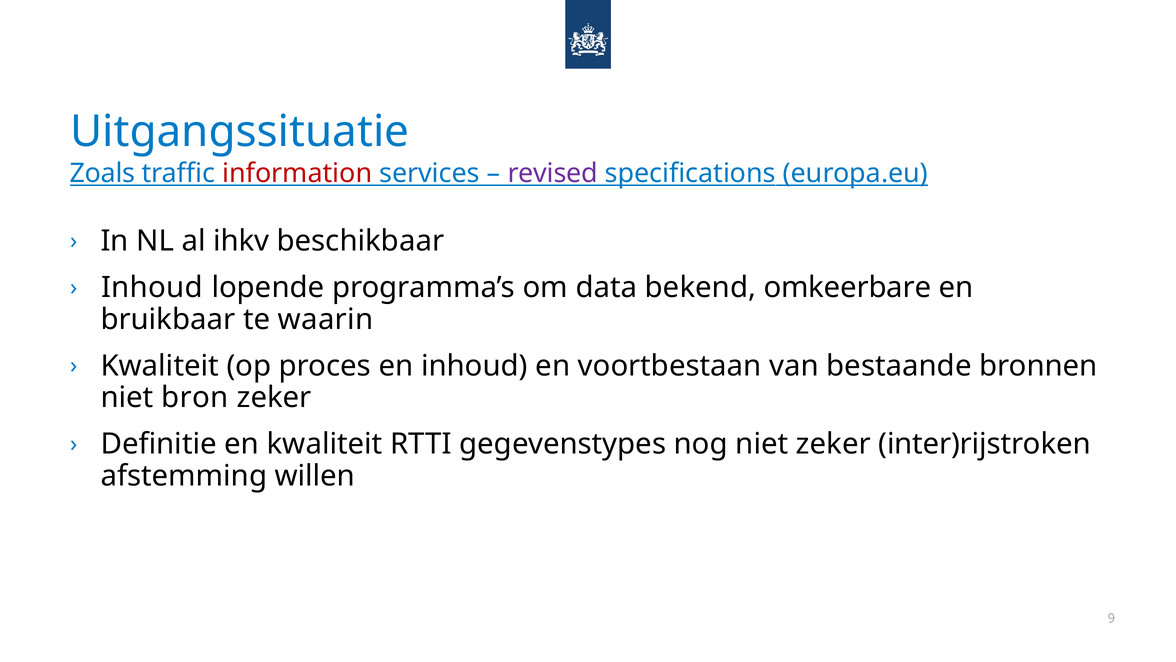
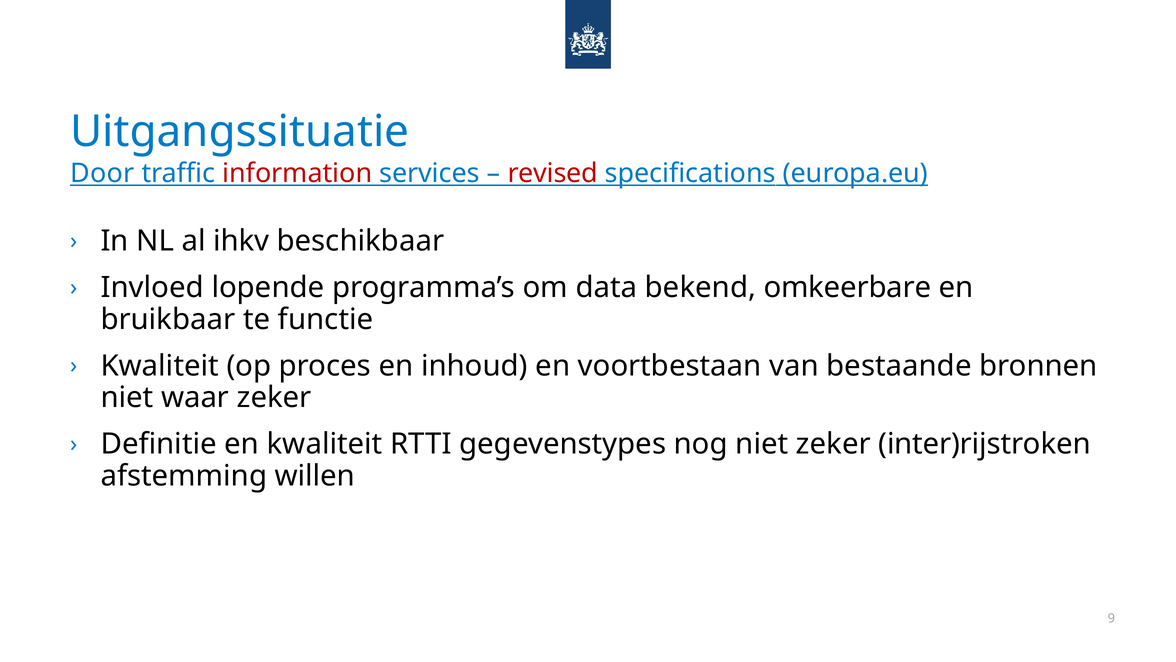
Zoals: Zoals -> Door (102, 173)
revised colour: purple -> red (553, 173)
Inhoud: Inhoud -> Invloed (152, 287)
waarin: waarin -> functie (326, 319)
bron: bron -> waar (195, 397)
